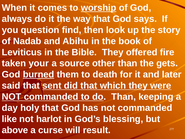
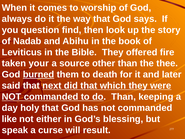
worship underline: present -> none (99, 8)
gets: gets -> thee (167, 63)
sent: sent -> next (52, 85)
harlot: harlot -> either (49, 119)
above: above -> speak (15, 130)
